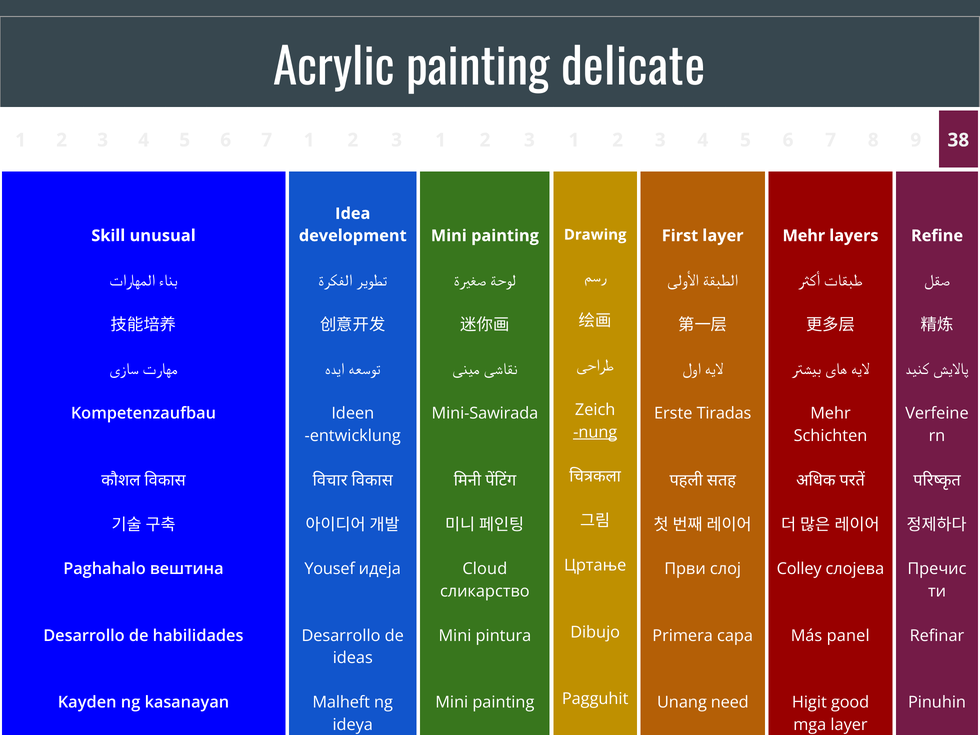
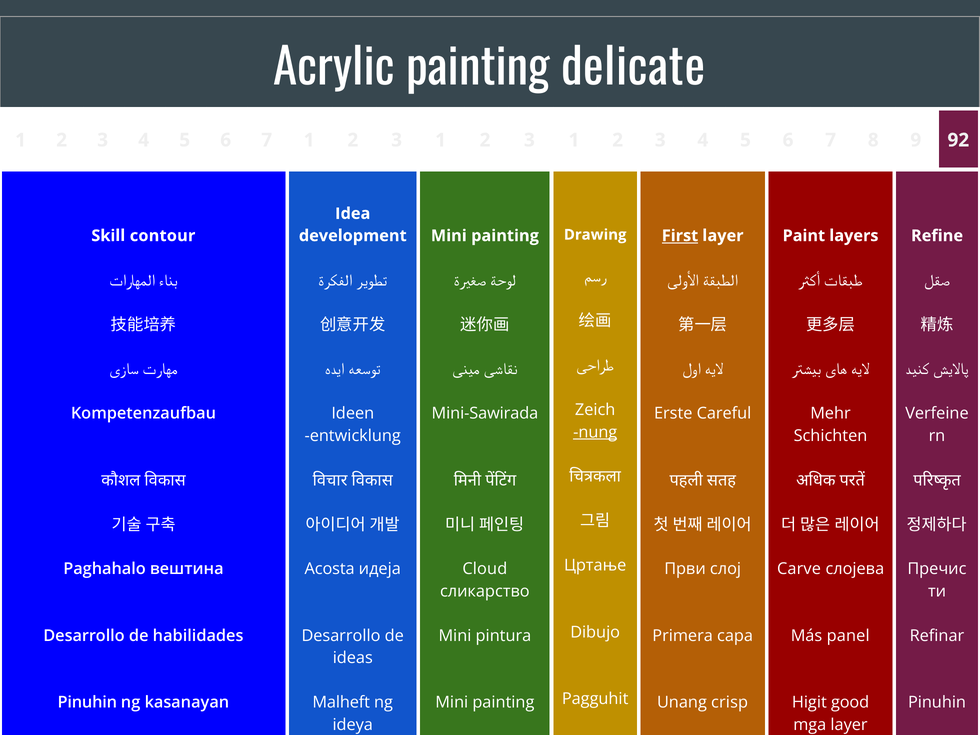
38: 38 -> 92 (958, 140)
unusual: unusual -> contour (163, 236)
First underline: none -> present (680, 236)
Mehr: Mehr -> Paint (804, 236)
Tiradas: Tiradas -> Careful (724, 414)
Yousef: Yousef -> Acosta (330, 569)
Colley: Colley -> Carve (799, 569)
Kayden: Kayden -> Pinuhin (87, 702)
need: need -> crisp (730, 702)
